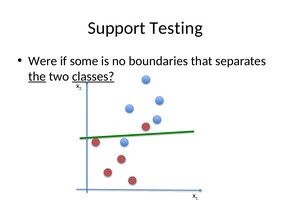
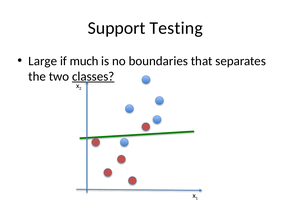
Were: Were -> Large (43, 61)
some: some -> much (84, 61)
the underline: present -> none (37, 77)
